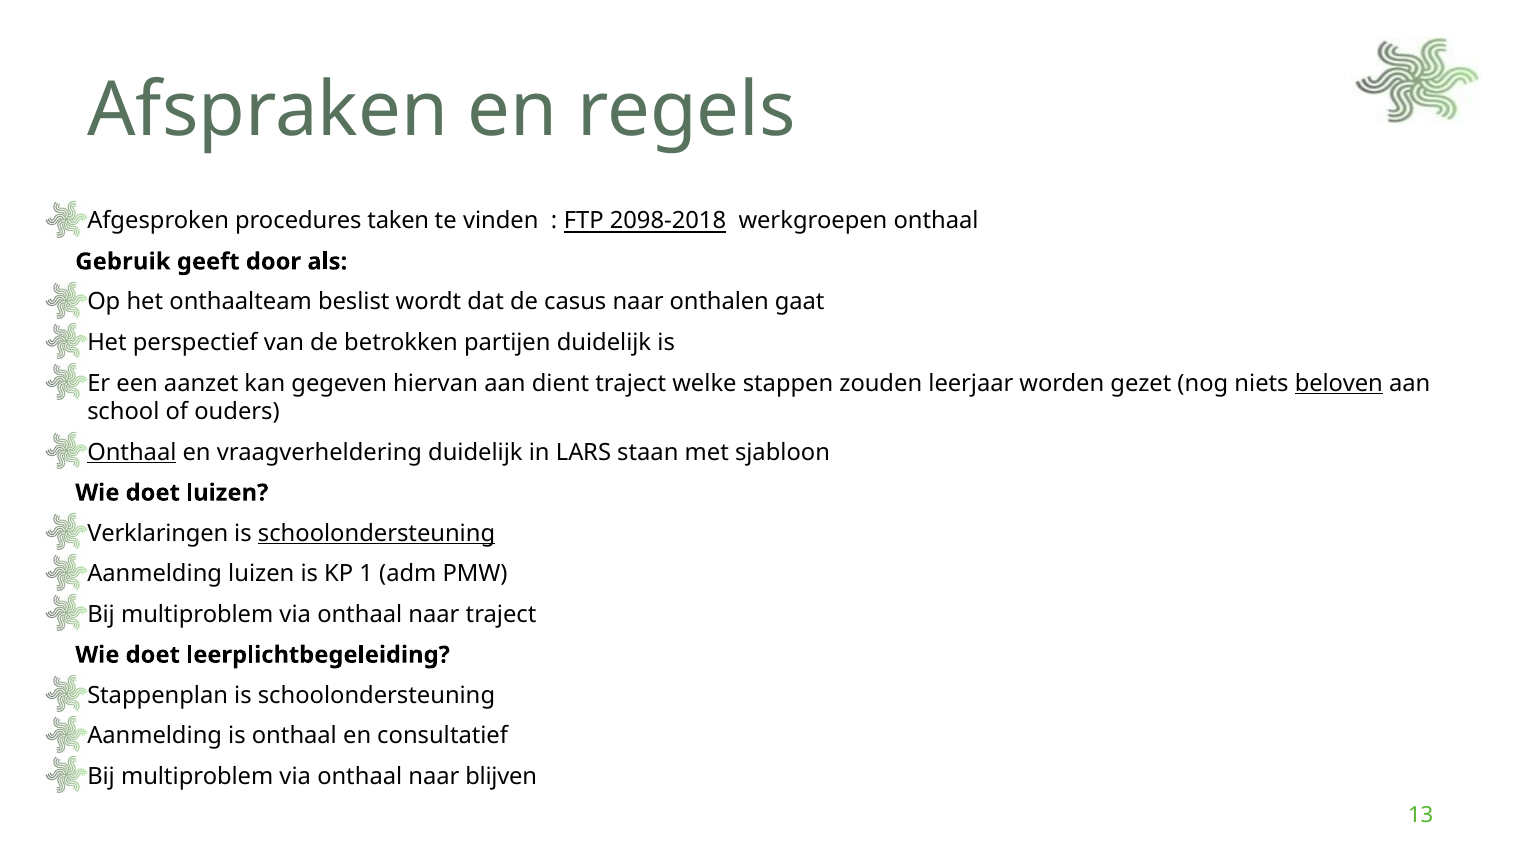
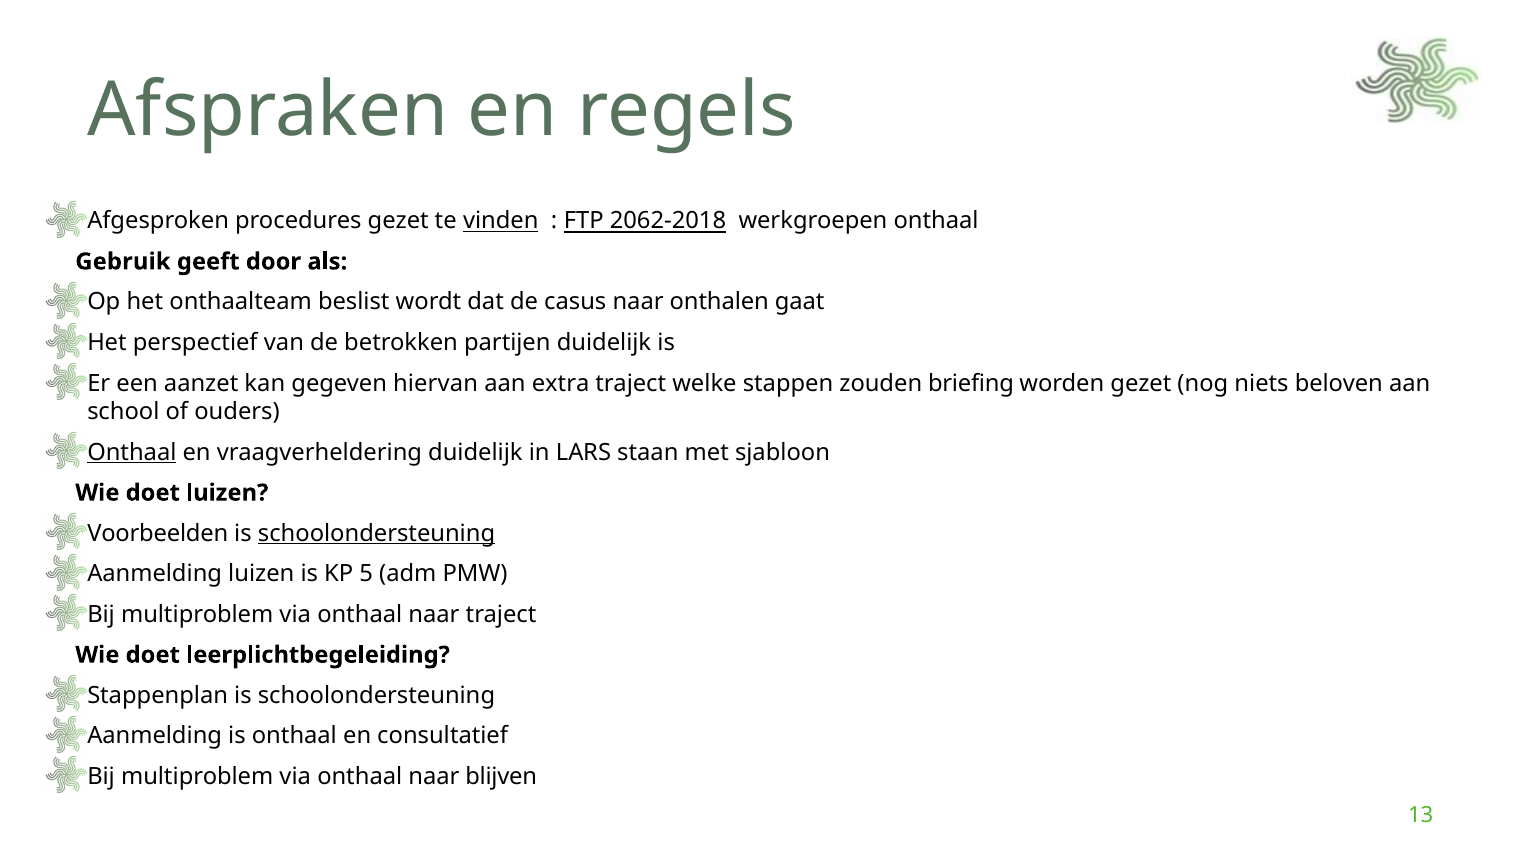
procedures taken: taken -> gezet (398, 221)
vinden underline: none -> present (501, 221)
2098-2018: 2098-2018 -> 2062-2018 (668, 221)
dient: dient -> extra (561, 383)
leerjaar: leerjaar -> briefing (971, 383)
beloven underline: present -> none (1339, 383)
Verklaringen: Verklaringen -> Voorbeelden (158, 534)
1: 1 -> 5 (366, 574)
